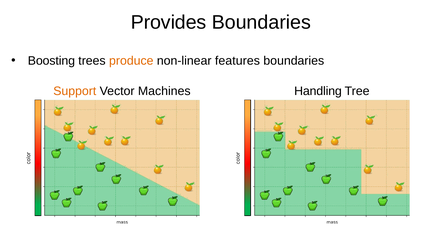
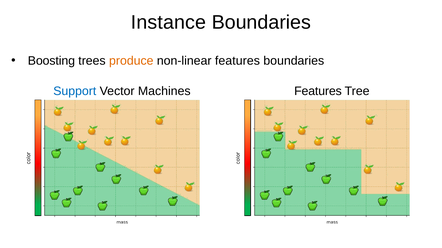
Provides: Provides -> Instance (168, 22)
Support colour: orange -> blue (75, 91)
Machines Handling: Handling -> Features (318, 91)
